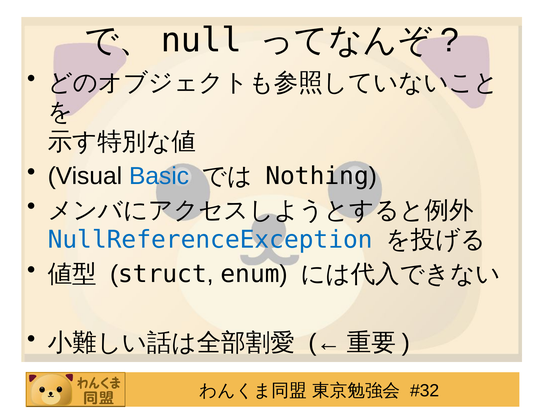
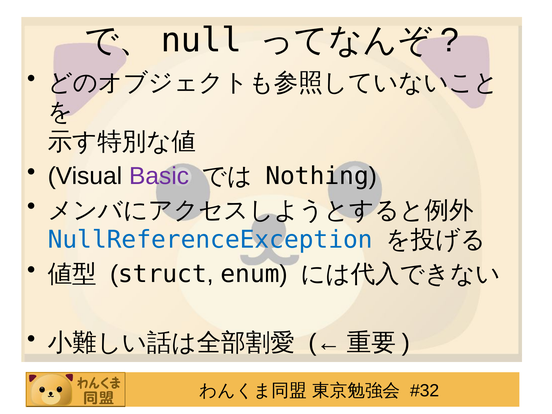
Basic colour: blue -> purple (159, 176)
